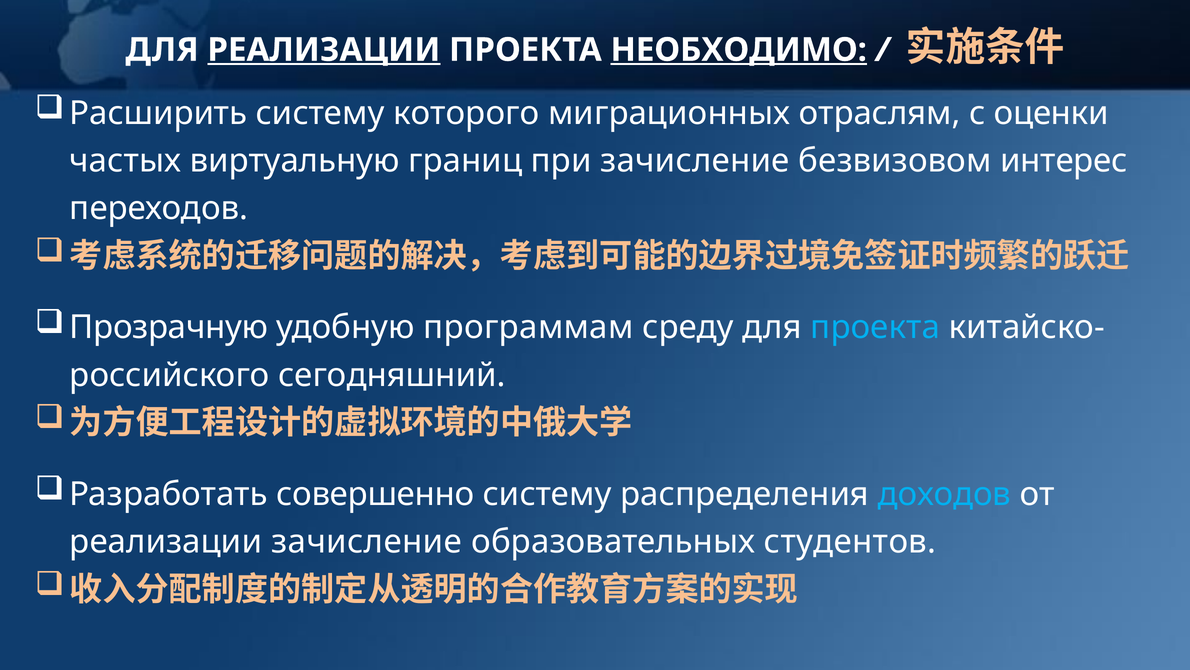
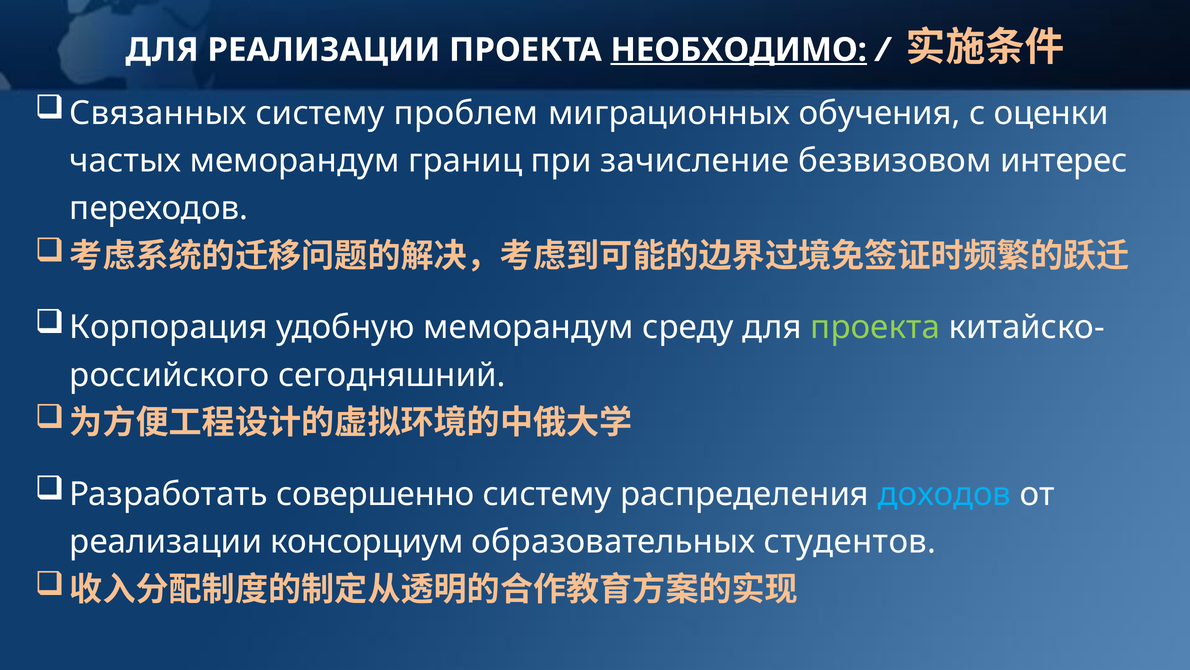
РЕАЛИЗАЦИИ underline: present -> none (324, 50)
Расширить: Расширить -> Связанных (158, 113)
которого: которого -> проблем (466, 113)
отраслям: отраслям -> обучения (880, 113)
частых виртуальную: виртуальную -> меморандум (295, 161)
Прозрачную: Прозрачную -> Корпорация (169, 327)
удобную программам: программам -> меморандум (529, 327)
проекта colour: light blue -> light green (875, 327)
реализации зачисление: зачисление -> консорциум (367, 541)
